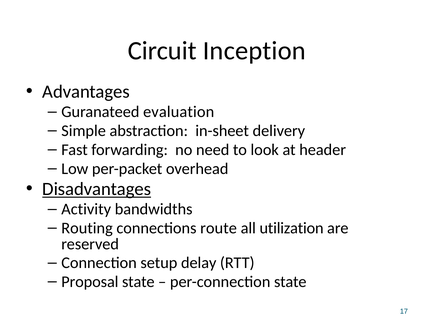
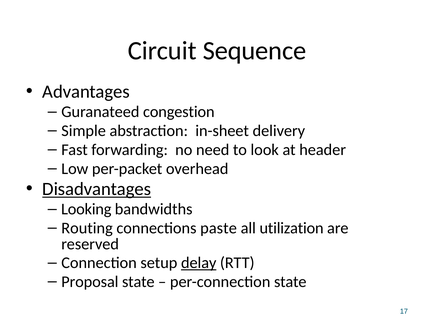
Inception: Inception -> Sequence (255, 51)
evaluation: evaluation -> congestion (179, 112)
Activity: Activity -> Looking (86, 209)
route: route -> paste (219, 228)
delay underline: none -> present (199, 263)
